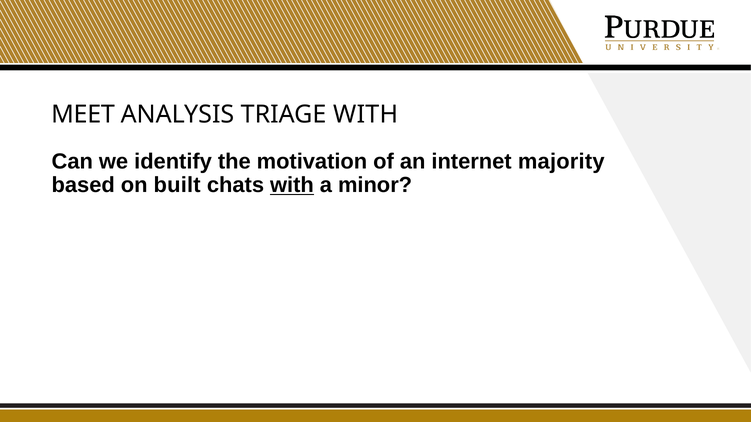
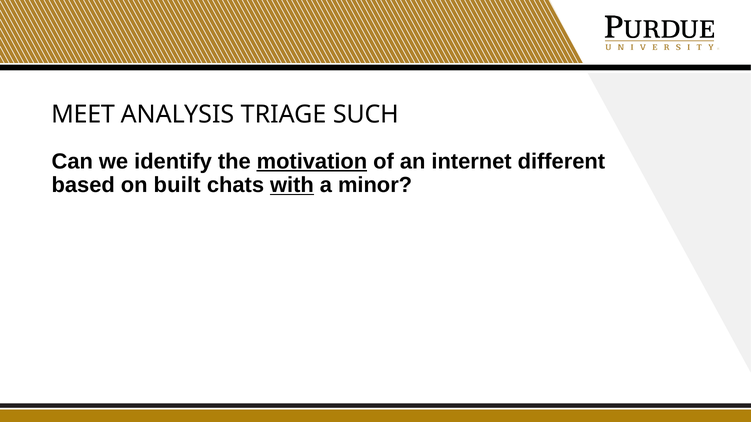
TRIAGE WITH: WITH -> SUCH (366, 114)
motivation underline: none -> present (312, 162)
majority: majority -> different (561, 162)
